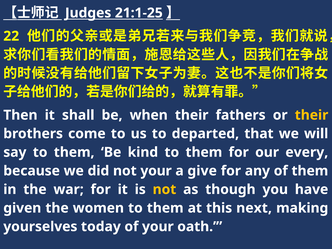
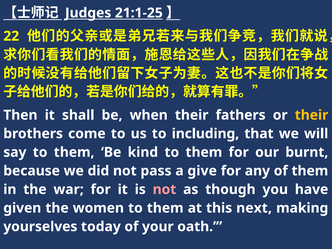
departed: departed -> including (205, 134)
every: every -> burnt (307, 152)
not your: your -> pass (156, 171)
not colour: yellow -> pink (164, 189)
